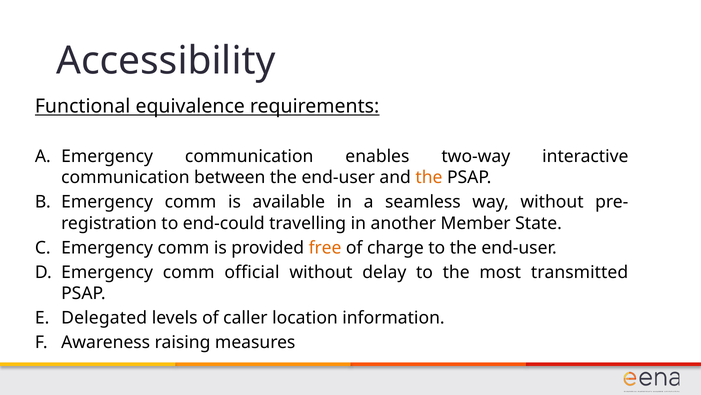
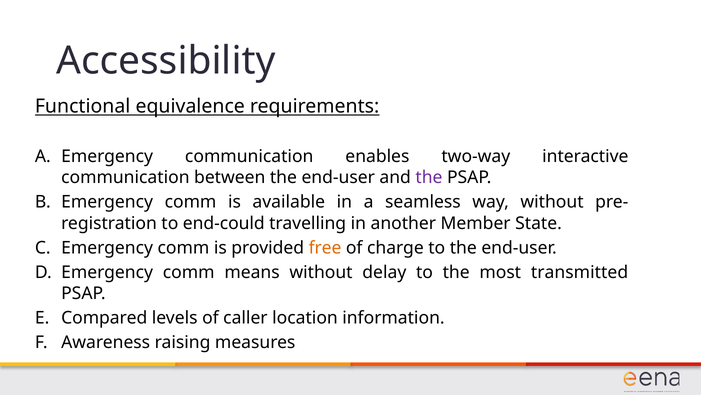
the colour: orange -> purple (429, 177)
official: official -> means (252, 272)
Delegated: Delegated -> Compared (104, 317)
